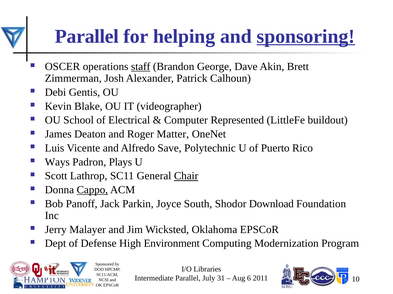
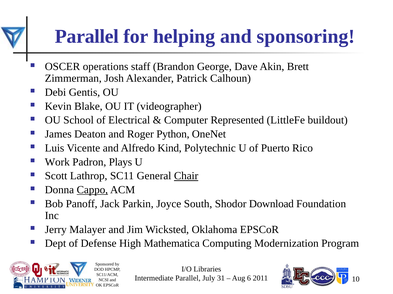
sponsoring underline: present -> none (306, 36)
staff underline: present -> none (141, 67)
Matter: Matter -> Python (173, 134)
Save: Save -> Kind (170, 148)
Ways: Ways -> Work (57, 162)
Environment: Environment -> Mathematica (172, 244)
